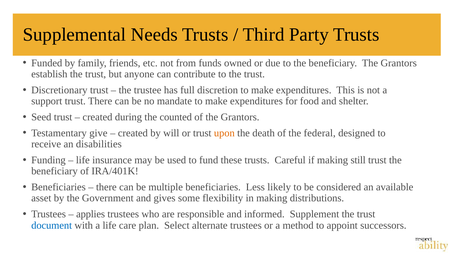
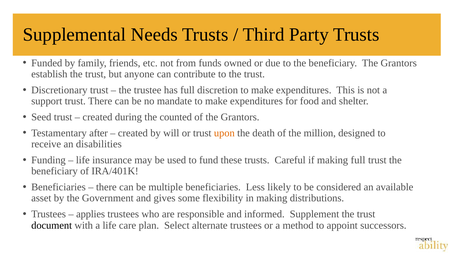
give: give -> after (99, 133)
federal: federal -> million (320, 133)
making still: still -> full (358, 160)
document colour: blue -> black (52, 225)
